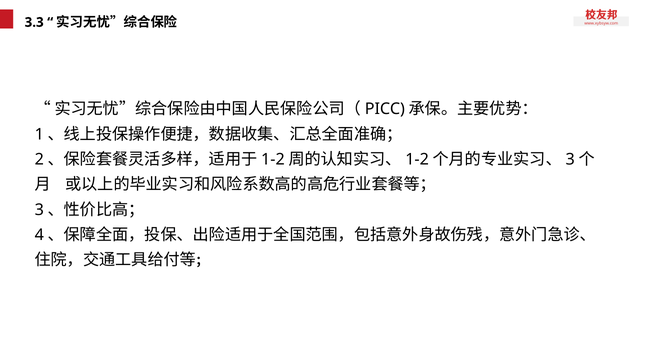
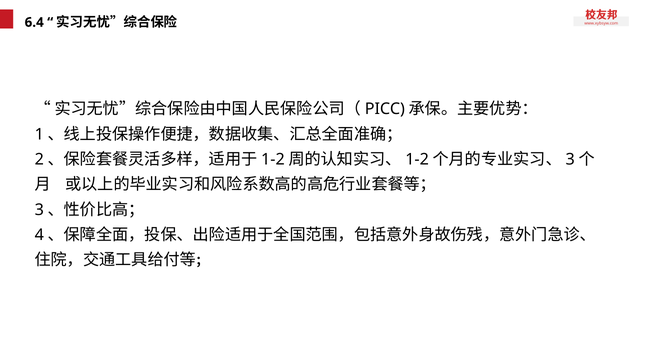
3.3: 3.3 -> 6.4 (34, 22)
